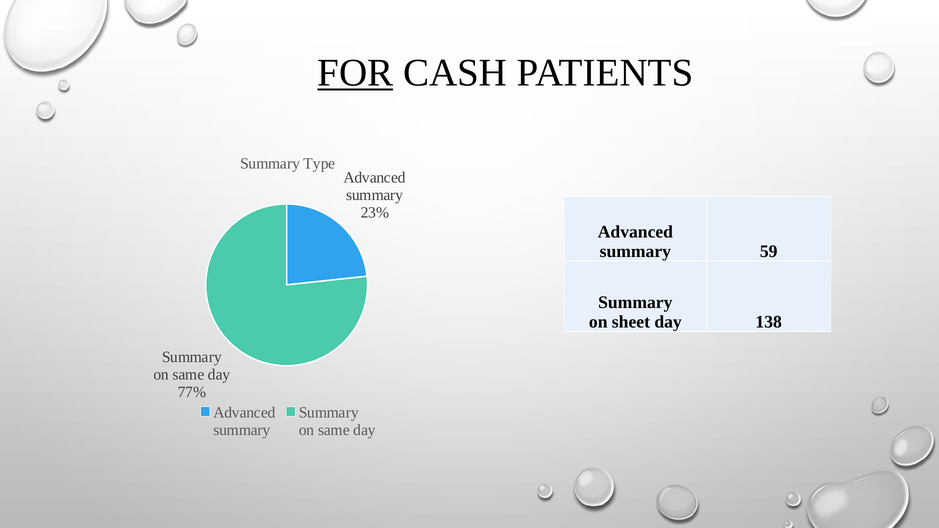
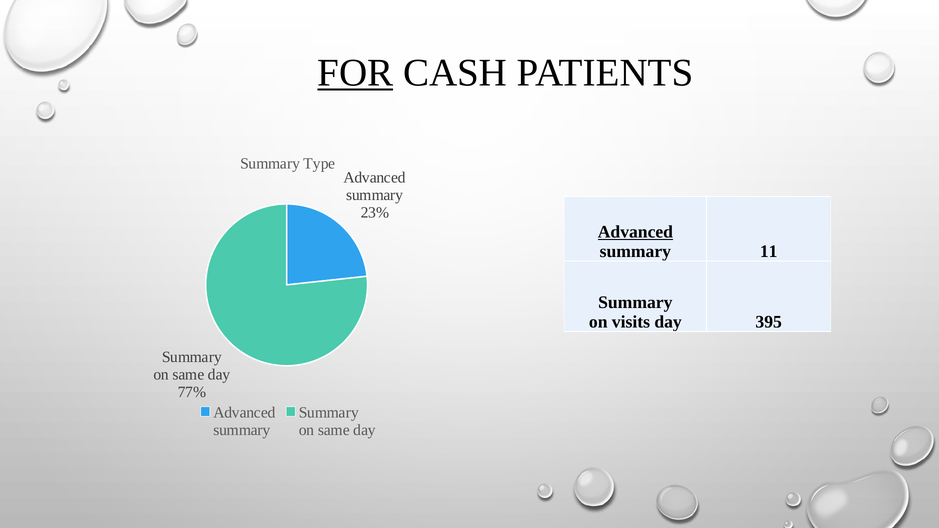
Advanced underline: none -> present (635, 232)
59: 59 -> 11 (769, 252)
sheet: sheet -> visits (631, 322)
138: 138 -> 395 (769, 322)
